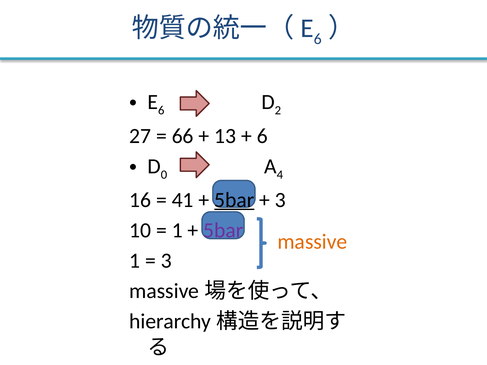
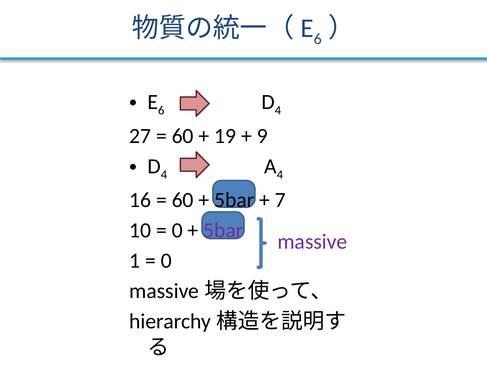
2: 2 -> 4 (278, 111)
66: 66 -> 60 (183, 136)
13: 13 -> 19 (225, 136)
6: 6 -> 9 (262, 136)
0: 0 -> 4 (164, 175)
41: 41 -> 60 (183, 200)
5bar underline: present -> none (234, 200)
3: 3 -> 7 (280, 200)
1: 1 -> 0 (177, 231)
massive colour: orange -> purple (312, 242)
3: 3 -> 0 (166, 261)
